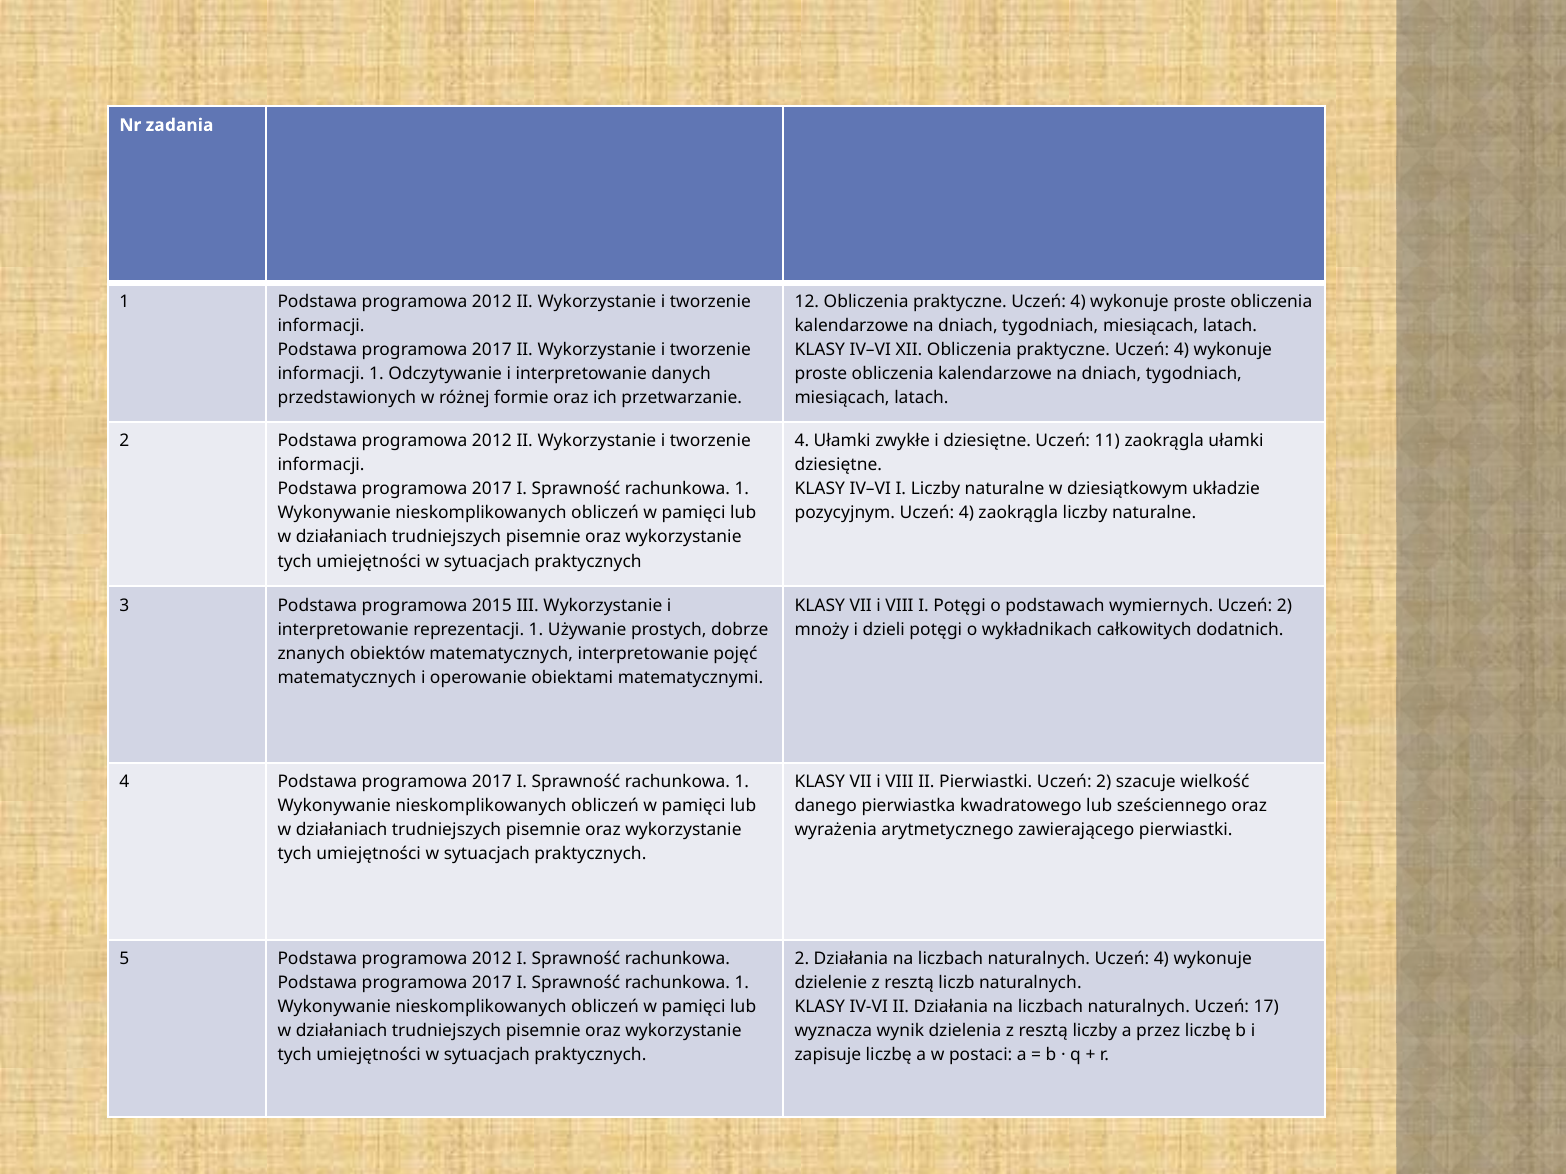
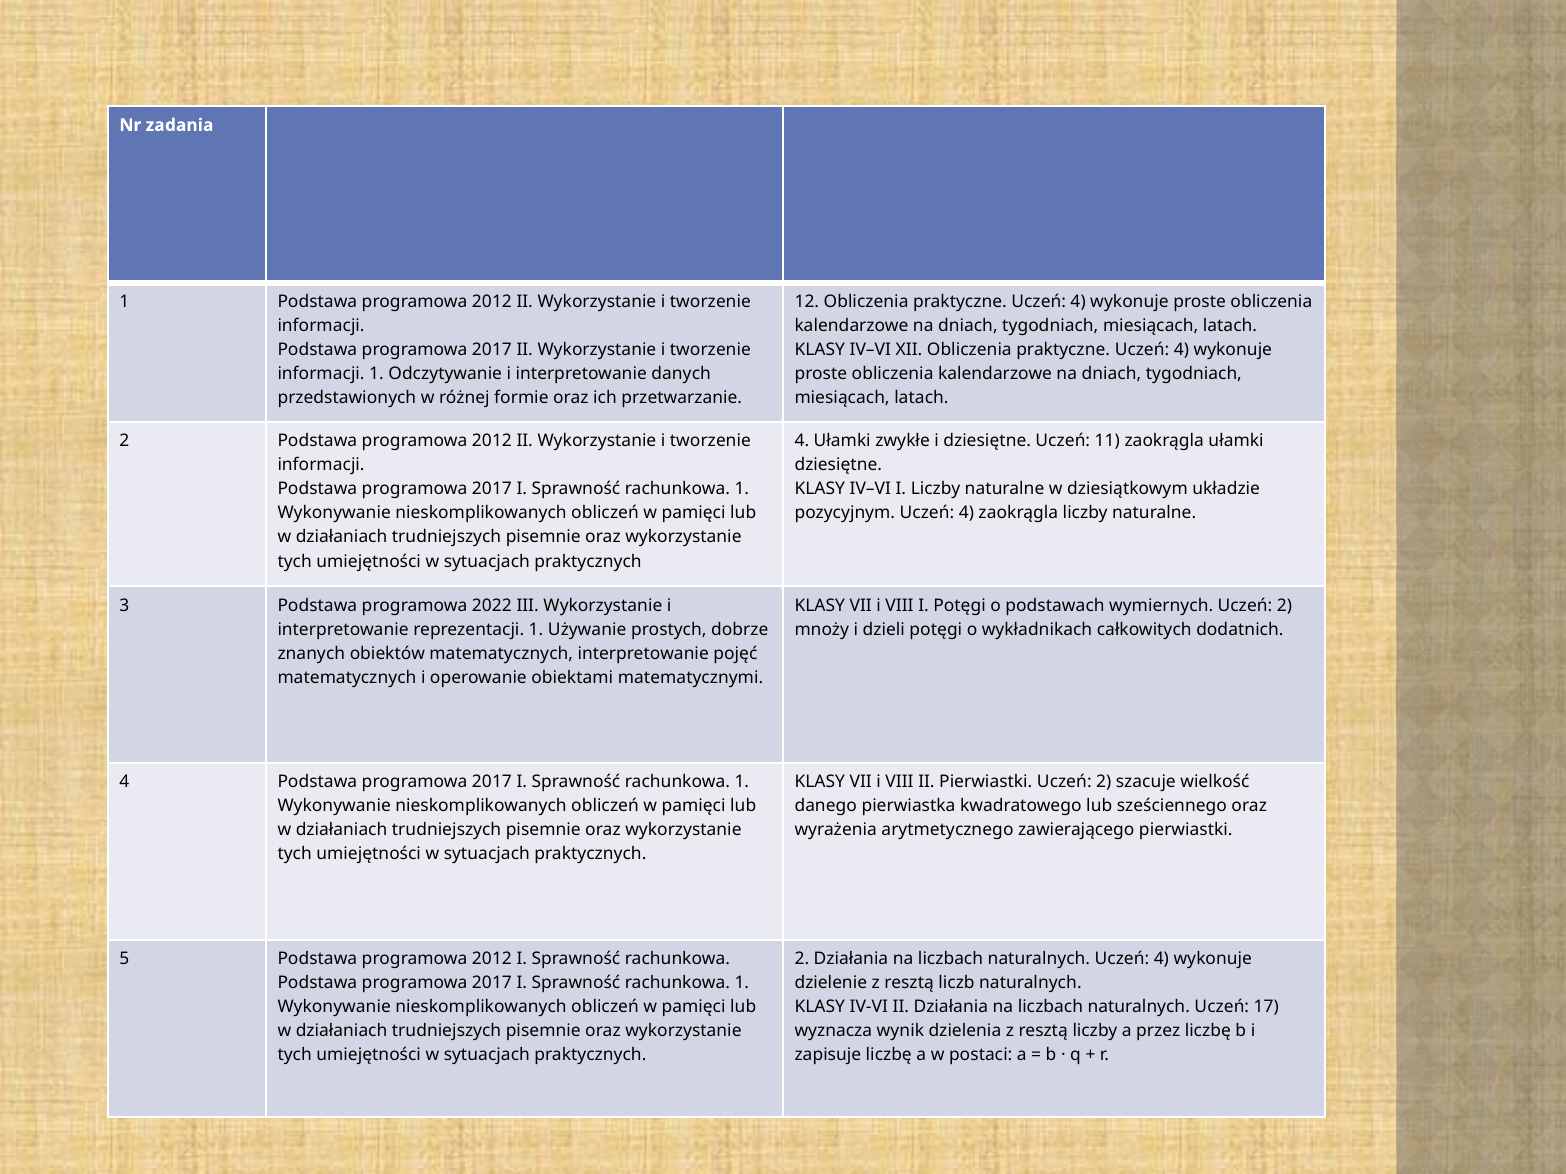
2015: 2015 -> 2022 (492, 606)
